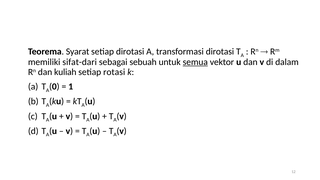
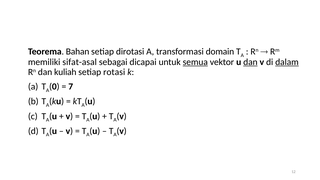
Syarat: Syarat -> Bahan (78, 52)
transformasi dirotasi: dirotasi -> domain (220, 52)
sifat-dari: sifat-dari -> sifat-asal (80, 62)
sebuah: sebuah -> dicapai (143, 62)
dan underline: none -> present (250, 62)
dalam underline: none -> present (287, 62)
1: 1 -> 7 (71, 87)
